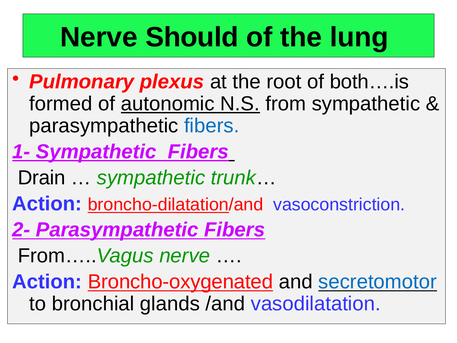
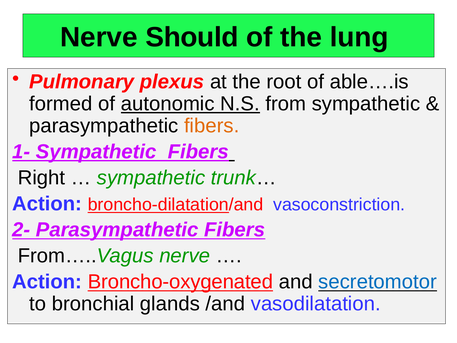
both….is: both….is -> able….is (369, 82)
fibers colour: blue -> orange (212, 126)
Drain: Drain -> Right (41, 178)
